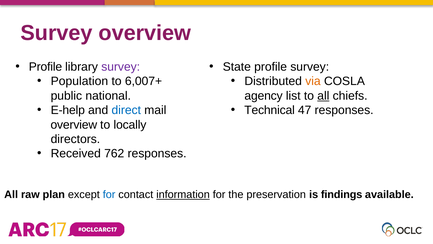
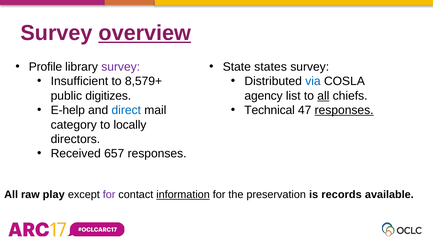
overview underline: none -> present (145, 33)
State profile: profile -> states (271, 67)
Population: Population -> Insufficient (79, 81)
6,007+: 6,007+ -> 8,579+ (143, 81)
via colour: orange -> blue (313, 81)
national: national -> digitizes (108, 96)
responses underline: none -> present (344, 110)
overview: overview -> category (74, 125)
762: 762 -> 657 (114, 153)
plan: plan -> play (54, 194)
for colour: blue -> purple (109, 194)
findings: findings -> records (342, 194)
